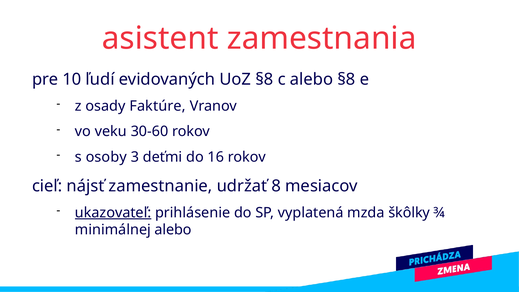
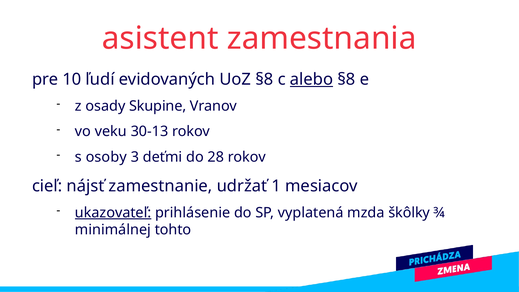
alebo underline: none -> present (311, 79)
Faktúre: Faktúre -> Skupine (158, 106)
30-60: 30-60 -> 30-13 (149, 132)
16: 16 -> 28 (216, 157)
8: 8 -> 1 (276, 186)
minimálnej alebo: alebo -> tohto (173, 230)
